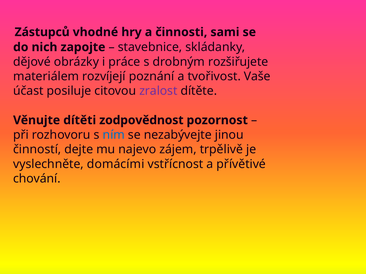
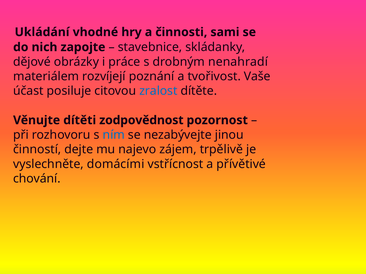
Zástupců: Zástupců -> Ukládání (42, 32)
rozšiřujete: rozšiřujete -> nenahradí (238, 62)
zralost colour: purple -> blue (158, 91)
